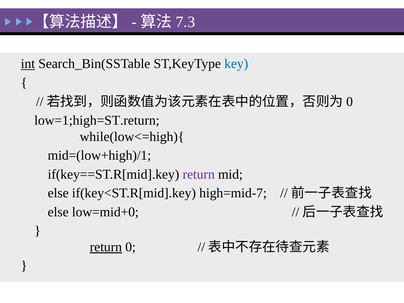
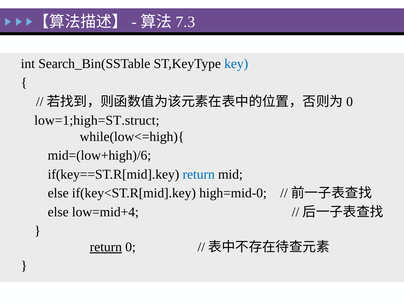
int underline: present -> none (28, 64)
low=1;high=ST.return: low=1;high=ST.return -> low=1;high=ST.struct (97, 120)
mid=(low+high)/1: mid=(low+high)/1 -> mid=(low+high)/6 (99, 155)
return colour: purple -> blue (199, 174)
high=mid-7: high=mid-7 -> high=mid-0 (233, 193)
low=mid+0: low=mid+0 -> low=mid+4 (105, 212)
